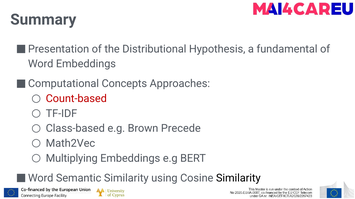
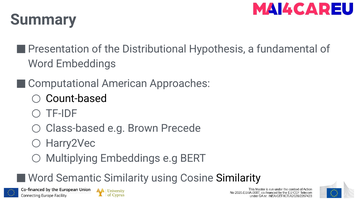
Concepts: Concepts -> American (124, 84)
Count-based colour: red -> black (76, 99)
Math2Vec: Math2Vec -> Harry2Vec (71, 144)
